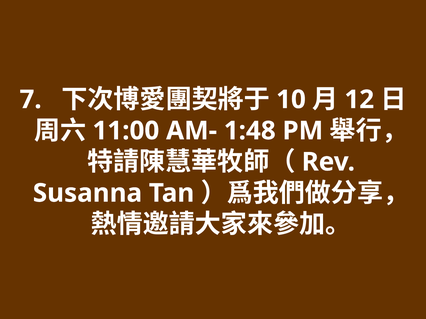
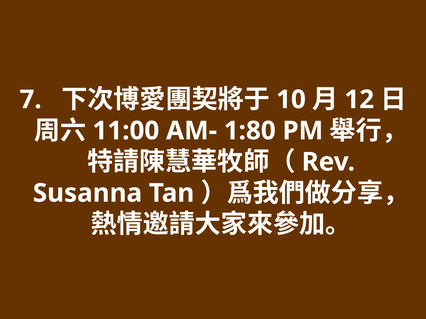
1:48: 1:48 -> 1:80 (250, 131)
